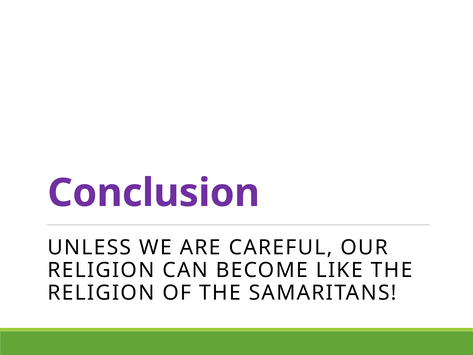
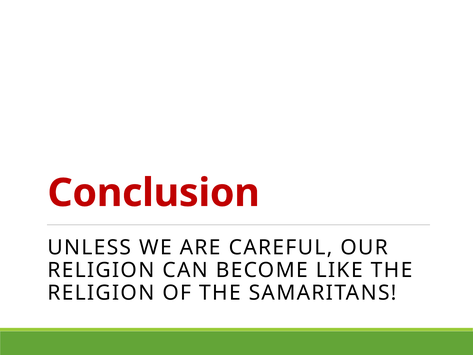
Conclusion colour: purple -> red (154, 193)
